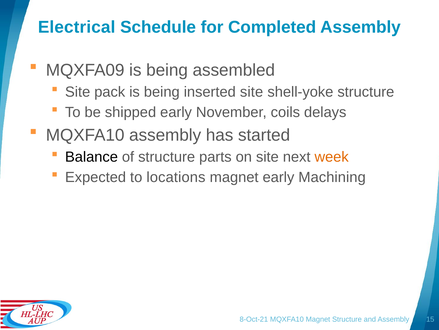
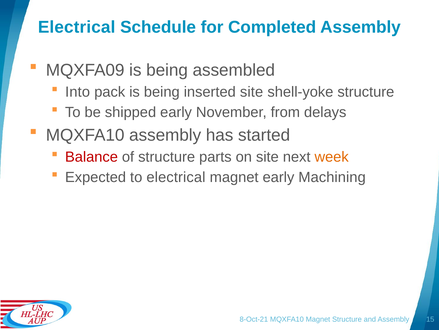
Site: Site -> Into (78, 92)
coils: coils -> from (285, 112)
Balance colour: black -> red (91, 157)
to locations: locations -> electrical (176, 177)
